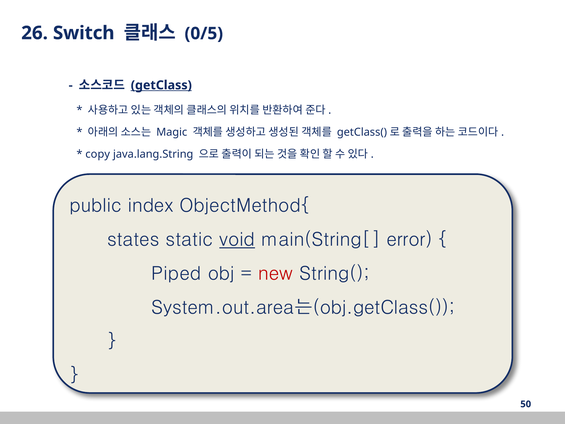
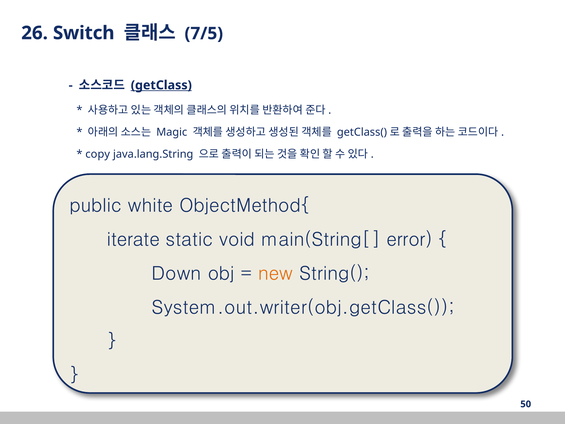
0/5: 0/5 -> 7/5 (204, 33)
index: index -> white (151, 206)
states: states -> iterate (133, 239)
void underline: present -> none (237, 239)
Piped: Piped -> Down (176, 273)
new colour: red -> orange (276, 273)
System.out.area는(obj.getClass(: System.out.area는(obj.getClass( -> System.out.writer(obj.getClass( (303, 307)
